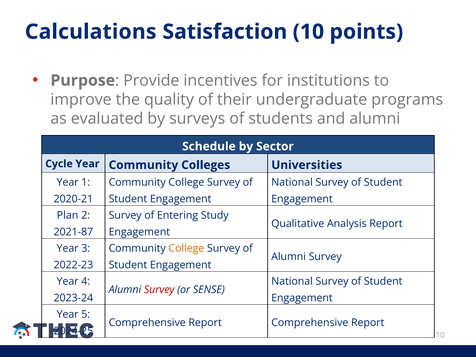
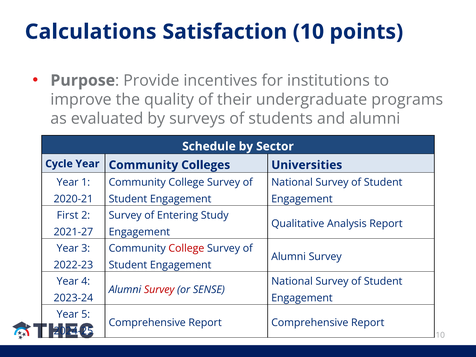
Plan: Plan -> First (68, 215)
2021-87: 2021-87 -> 2021-27 (73, 232)
College colour: orange -> red (186, 248)
